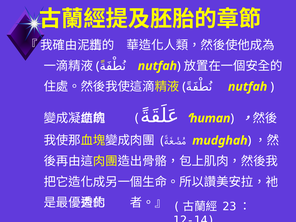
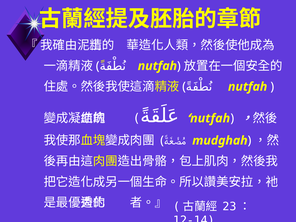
human: human -> nutfah (210, 118)
